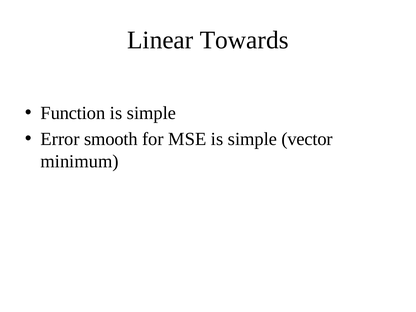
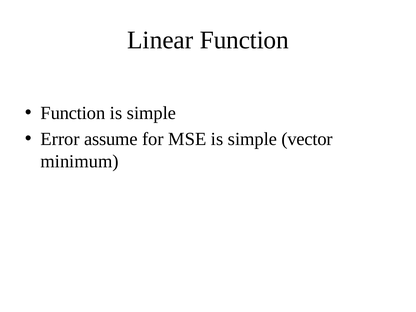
Linear Towards: Towards -> Function (244, 40)
smooth: smooth -> assume (111, 139)
